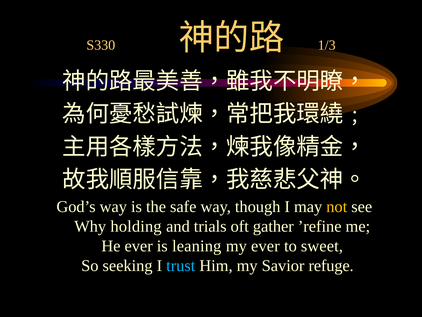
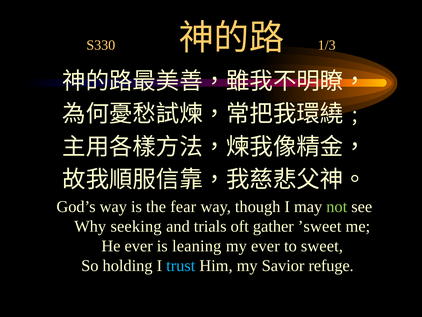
safe: safe -> fear (183, 206)
not colour: yellow -> light green (337, 206)
holding: holding -> seeking (136, 226)
’refine: ’refine -> ’sweet (320, 226)
seeking: seeking -> holding (128, 265)
